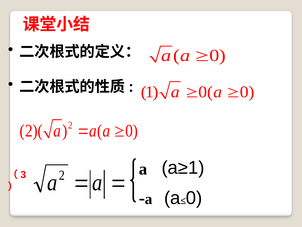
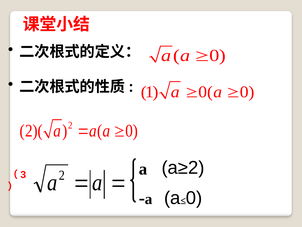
a≥1: a≥1 -> a≥2 (183, 167)
